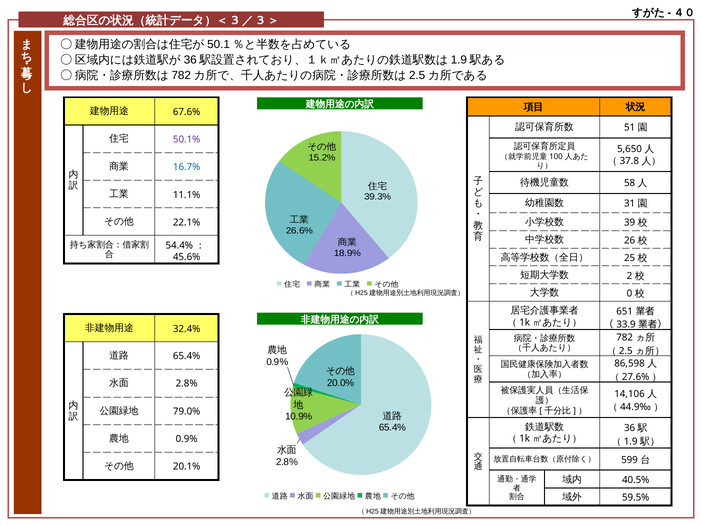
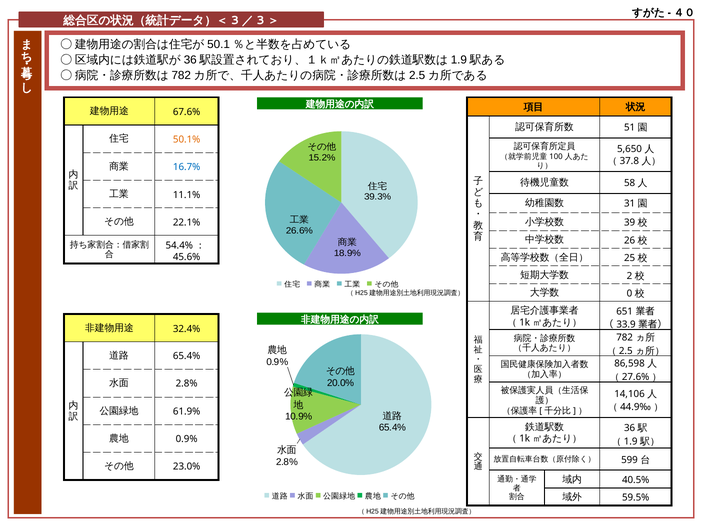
50.1% colour: purple -> orange (187, 140)
79.0%: 79.0% -> 61.9% (187, 412)
20.1%: 20.1% -> 23.0% (187, 467)
